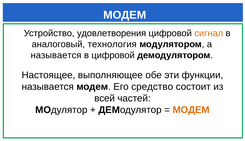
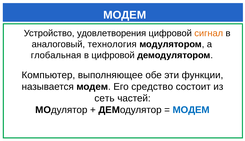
называется: называется -> глобальная (56, 55)
Настоящее: Настоящее -> Компьютер (48, 75)
всей: всей -> сеть (104, 99)
МОДЕМ colour: orange -> blue (191, 110)
